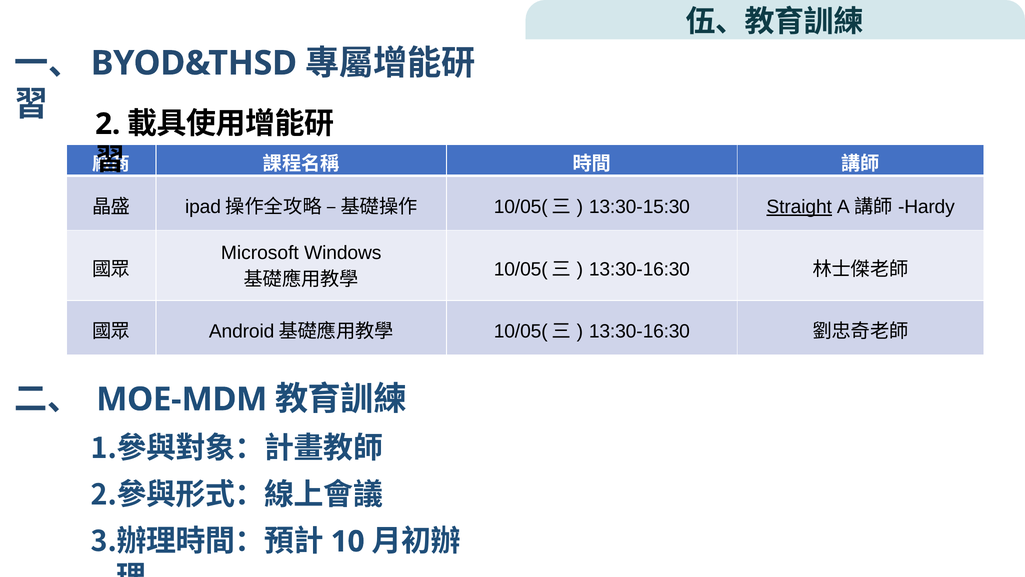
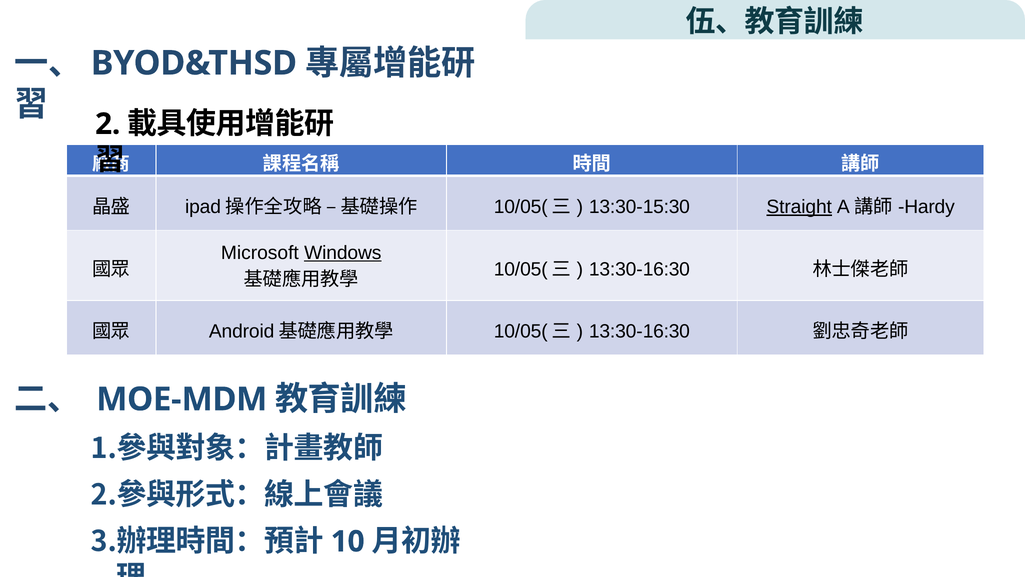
Windows underline: none -> present (343, 253)
